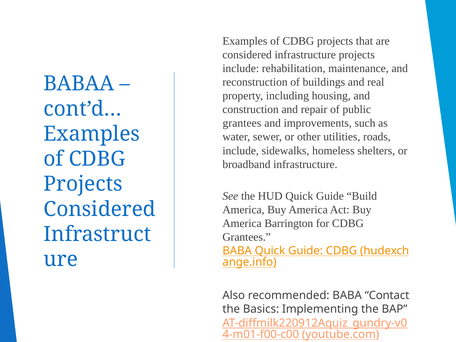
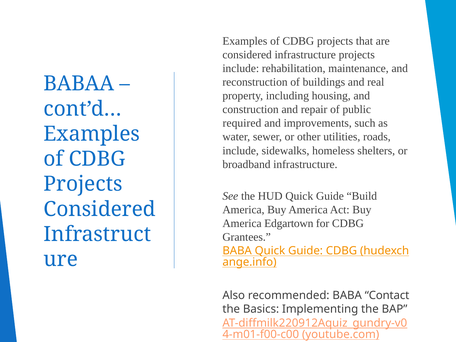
grantees: grantees -> required (242, 123)
Barrington: Barrington -> Edgartown (289, 223)
